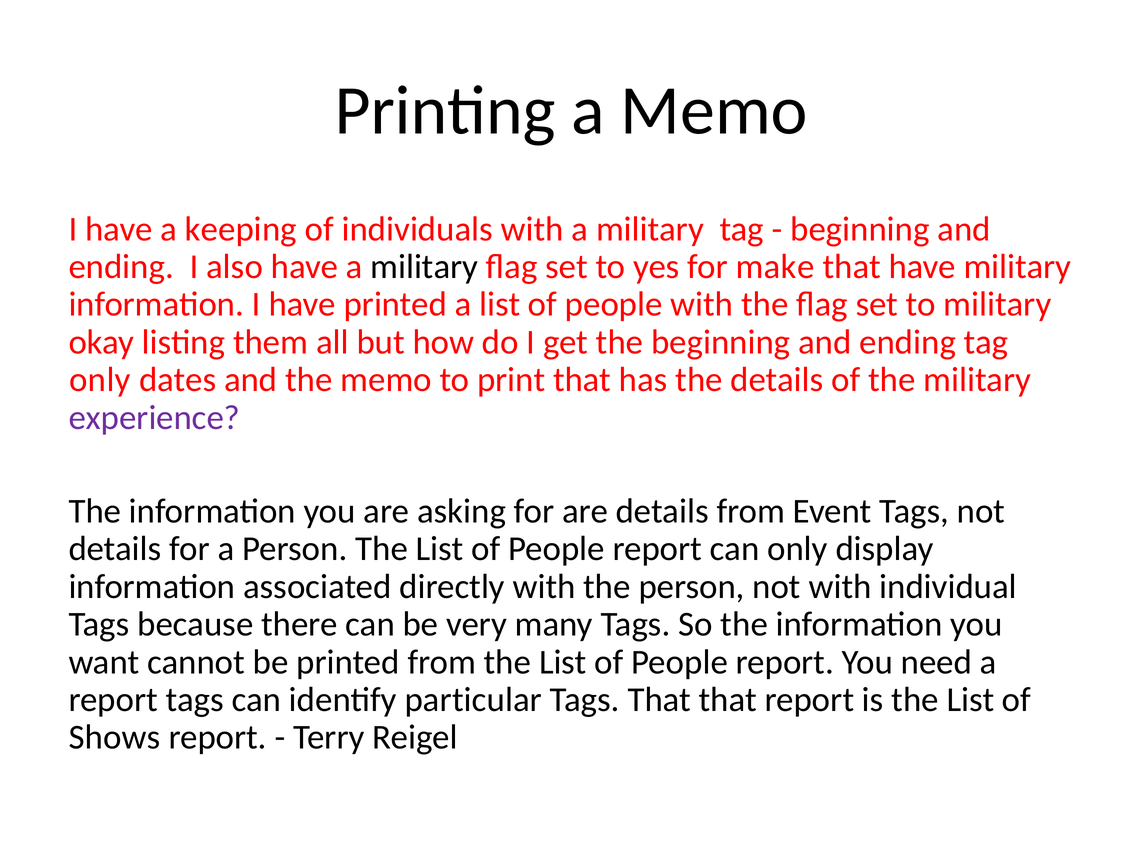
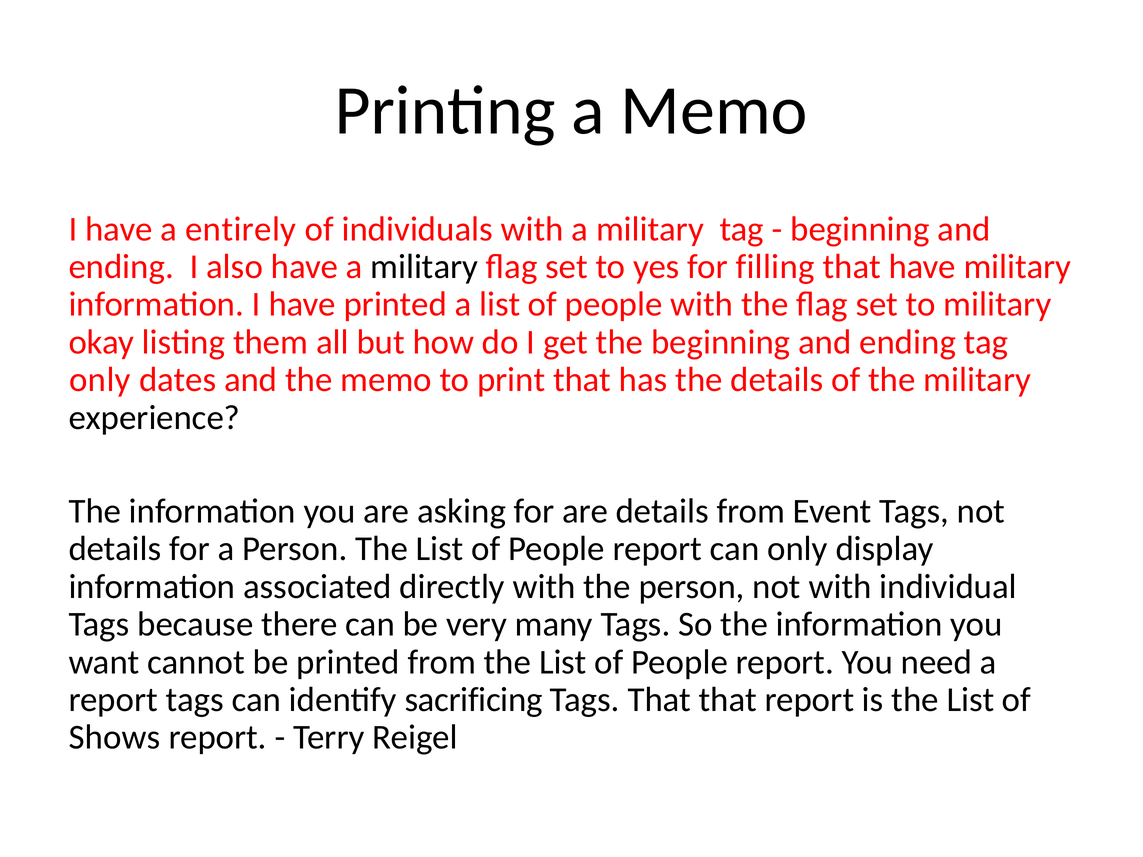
keeping: keeping -> entirely (241, 229)
make: make -> filling (775, 267)
experience colour: purple -> black (154, 418)
particular: particular -> sacrificing (474, 700)
